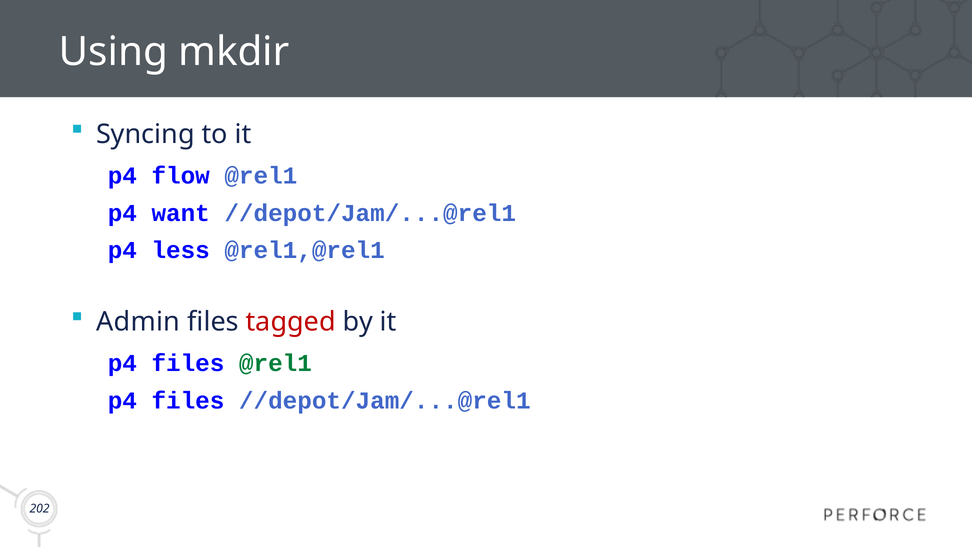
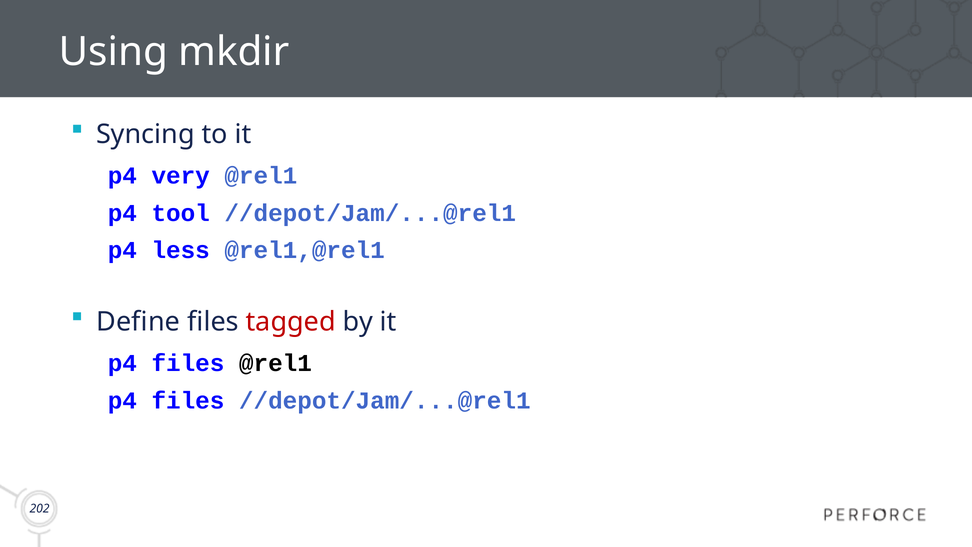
flow: flow -> very (181, 176)
want: want -> tool (181, 213)
Admin: Admin -> Define (138, 322)
@rel1 colour: green -> black (275, 363)
